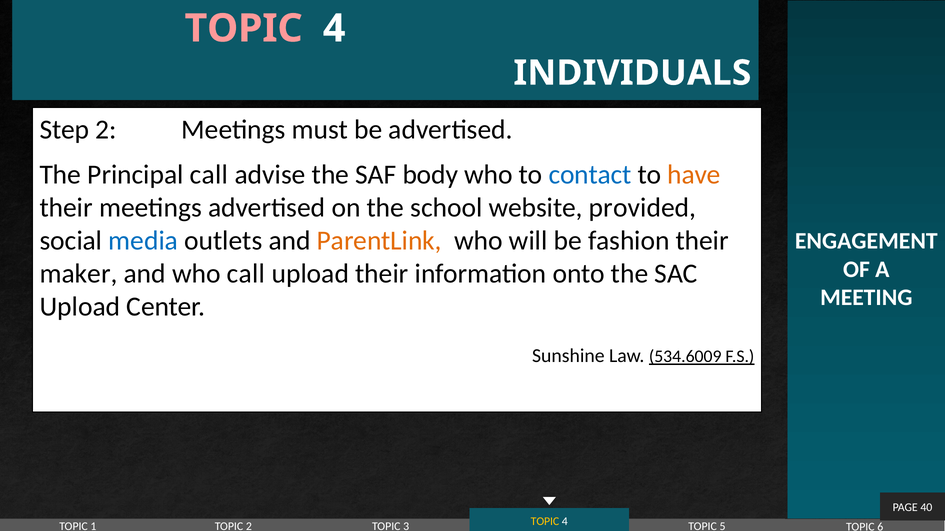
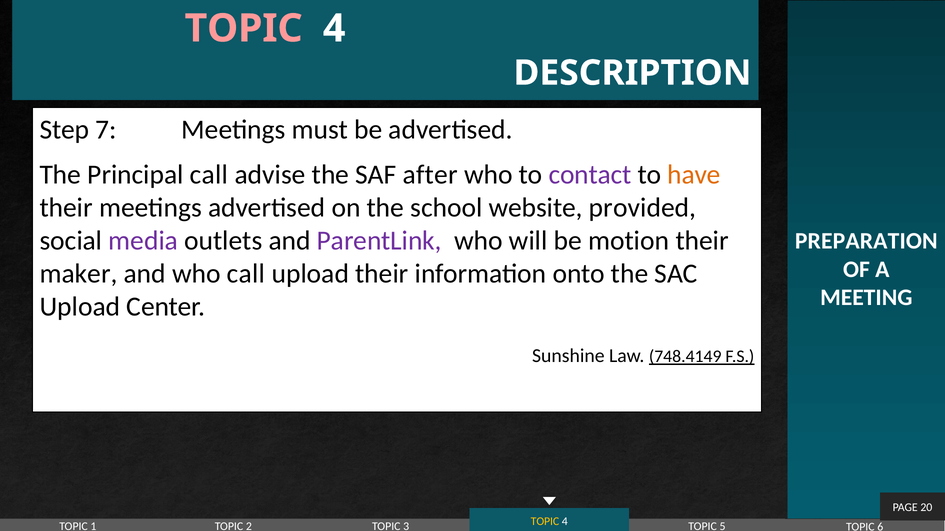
INDIVIDUALS: INDIVIDUALS -> DESCRIPTION (632, 73)
Step 2: 2 -> 7 (106, 130)
body: body -> after (430, 175)
contact colour: blue -> purple (590, 175)
media colour: blue -> purple (143, 241)
ParentLink colour: orange -> purple (379, 241)
fashion: fashion -> motion (629, 241)
ENGAGEMENT: ENGAGEMENT -> PREPARATION (866, 241)
534.6009: 534.6009 -> 748.4149 (685, 357)
40: 40 -> 20 (926, 508)
